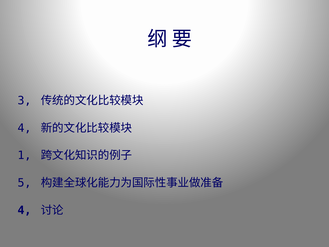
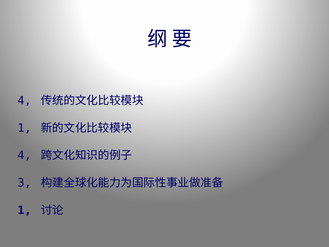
3: 3 -> 4 (24, 100)
4: 4 -> 1 (24, 128)
1: 1 -> 4 (24, 155)
5: 5 -> 3 (24, 183)
4: 4 -> 1 (24, 210)
